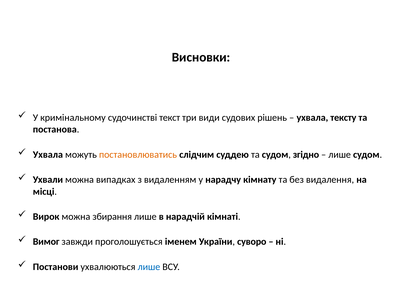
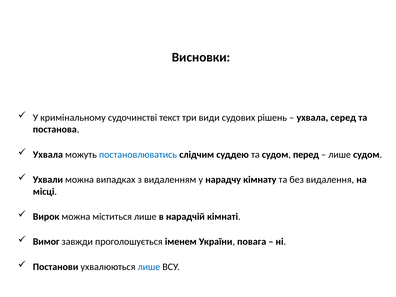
тексту: тексту -> серед (343, 118)
постановлюватись colour: orange -> blue (138, 155)
згідно: згідно -> перед (306, 155)
збирання: збирання -> міститься (112, 217)
суворо: суворо -> повага (252, 242)
